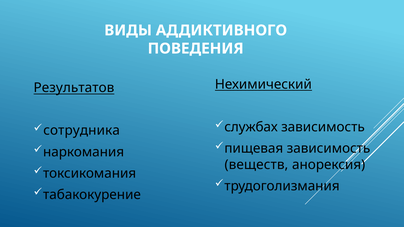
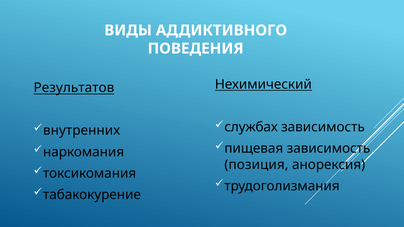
сотрудника: сотрудника -> внутренних (82, 131)
веществ: веществ -> позиция (256, 165)
